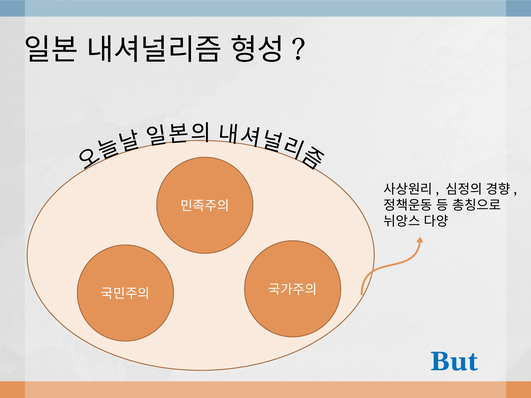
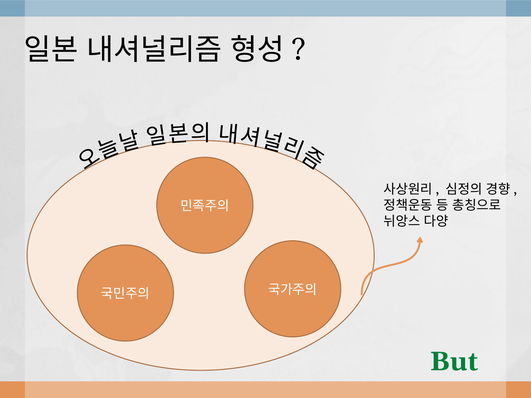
But colour: blue -> green (454, 362)
